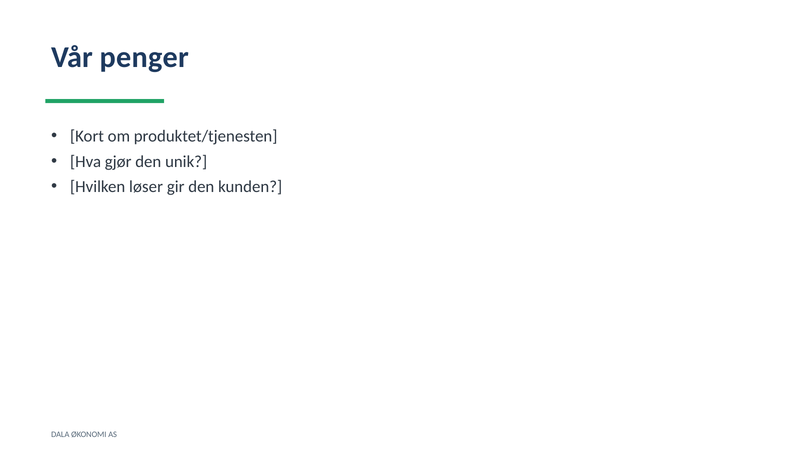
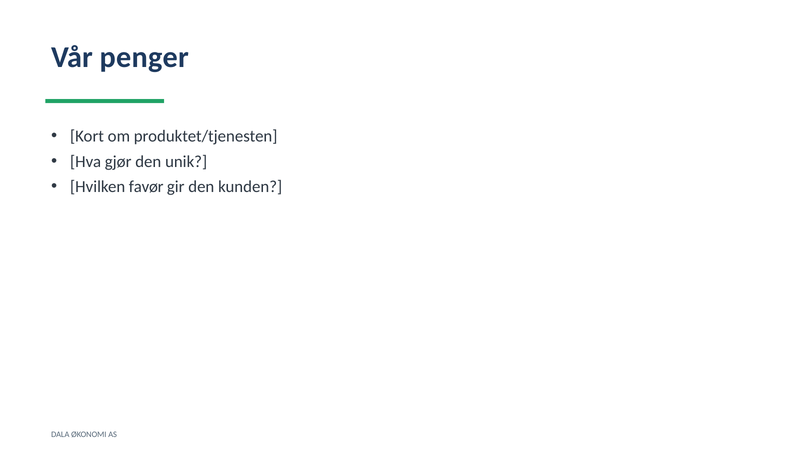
løser: løser -> favør (146, 187)
